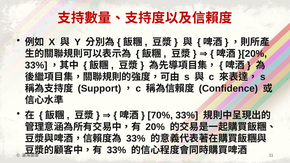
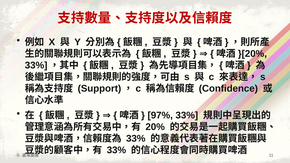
70%: 70% -> 97% (160, 115)
